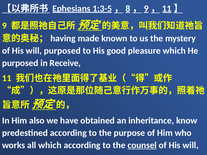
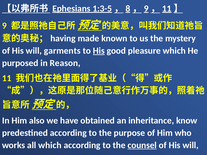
will purposed: purposed -> garments (62, 51)
His underline: none -> present (99, 51)
Receive: Receive -> Reason (65, 63)
